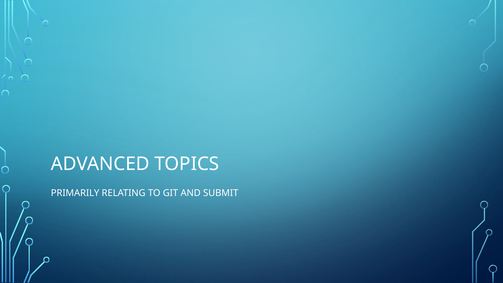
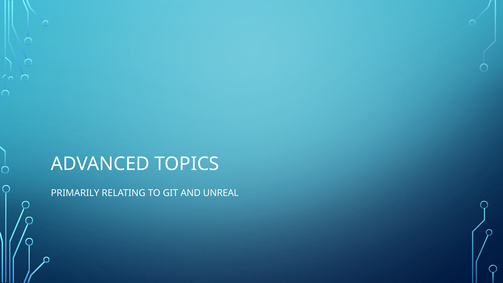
SUBMIT: SUBMIT -> UNREAL (221, 193)
